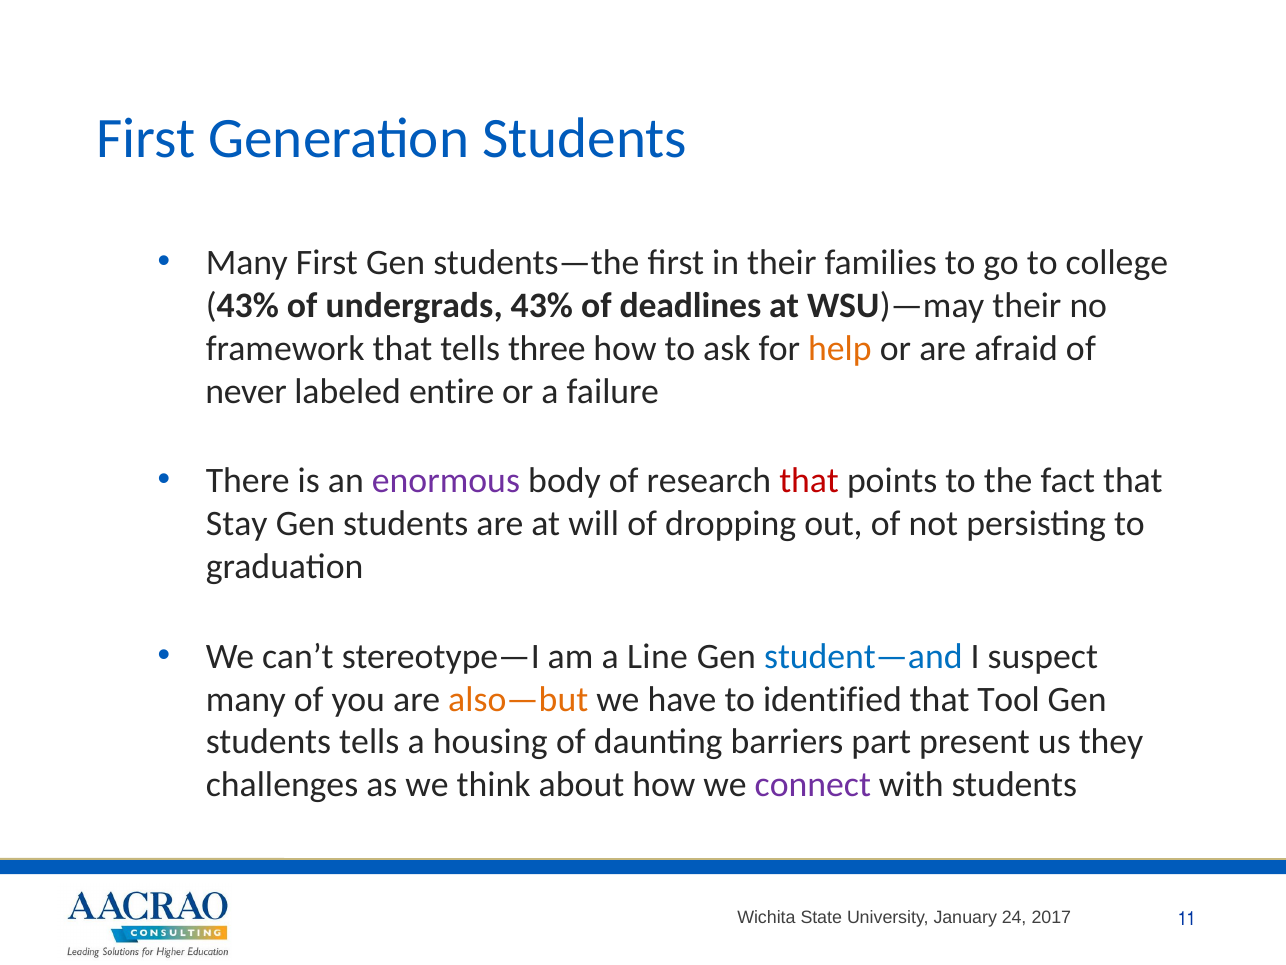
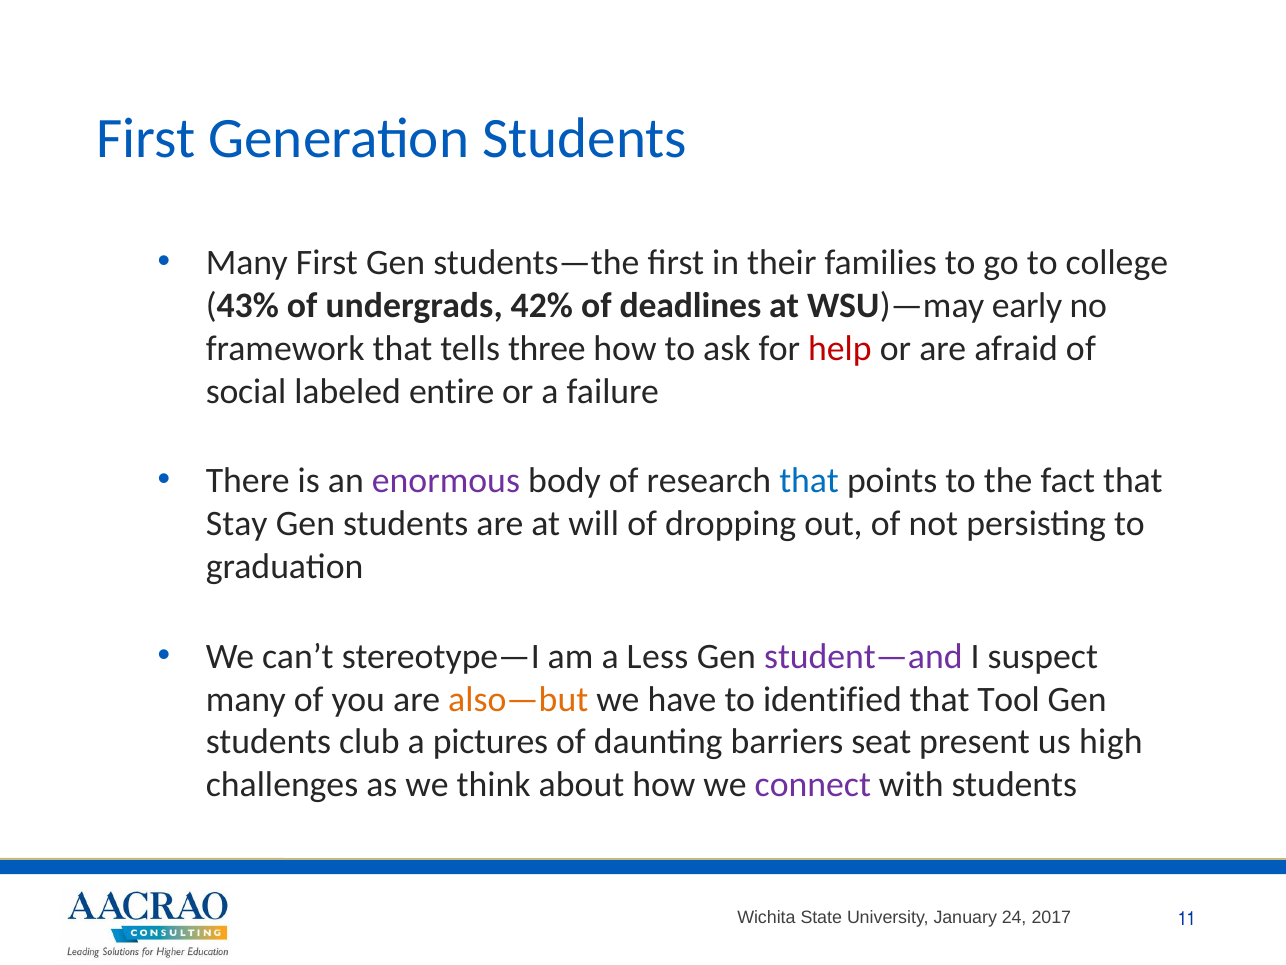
undergrads 43%: 43% -> 42% (542, 306)
WSU)—may their: their -> early (1027, 306)
help colour: orange -> red (840, 349)
never: never -> social (246, 391)
that colour: red -> blue (809, 481)
Line: Line -> Less (658, 656)
student—and colour: blue -> purple (863, 656)
students tells: tells -> club (369, 742)
housing: housing -> pictures (490, 742)
part: part -> seat (881, 742)
they: they -> high (1111, 742)
